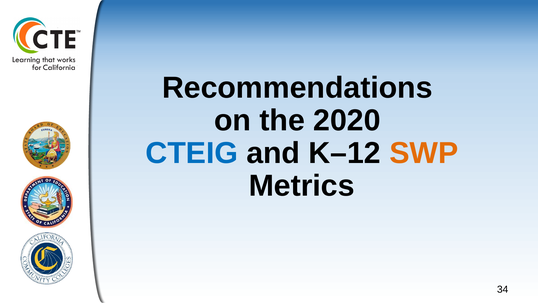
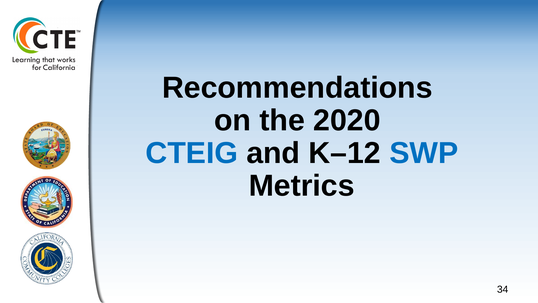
SWP colour: orange -> blue (424, 153)
